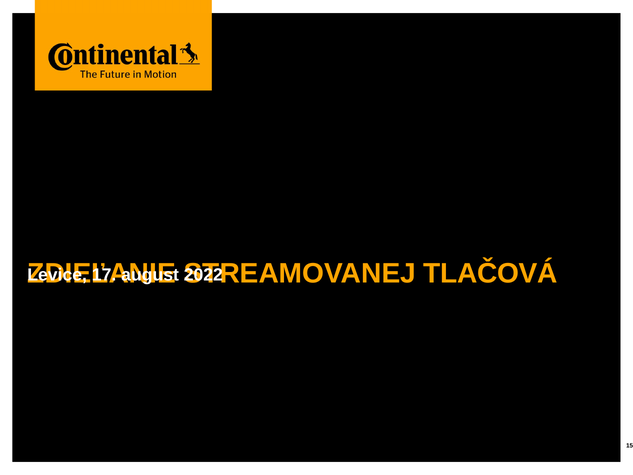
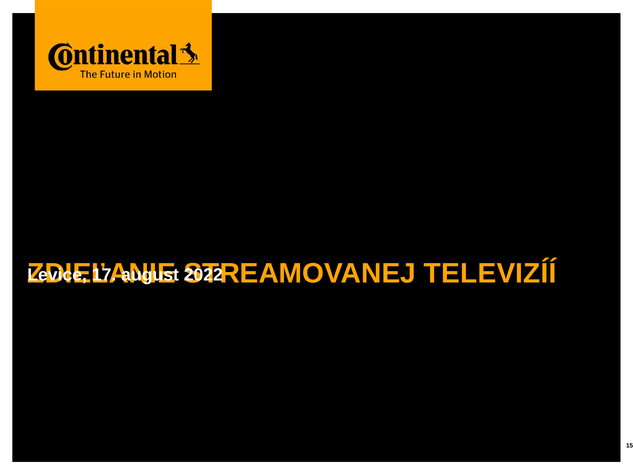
TLAČOVÁ: TLAČOVÁ -> TELEVIZÍÍ (490, 273)
